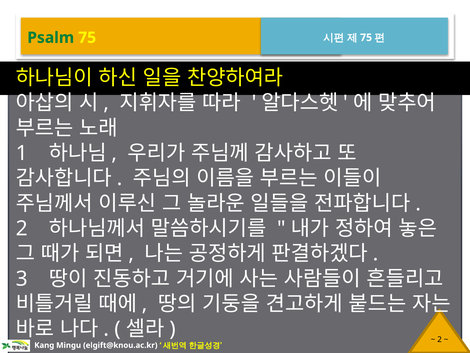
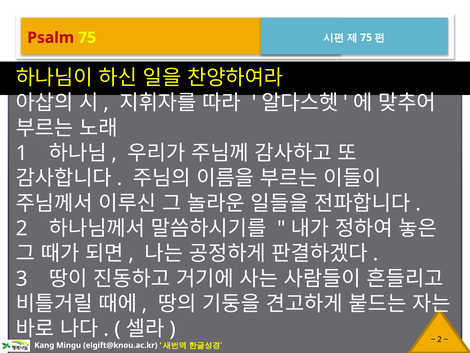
Psalm colour: green -> red (51, 38)
